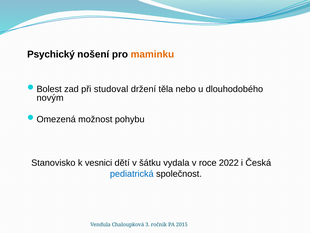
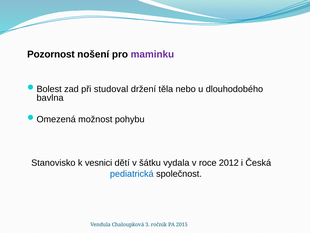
Psychický: Psychický -> Pozornost (51, 54)
maminku colour: orange -> purple (152, 54)
novým: novým -> bavlna (50, 98)
2022: 2022 -> 2012 (229, 163)
